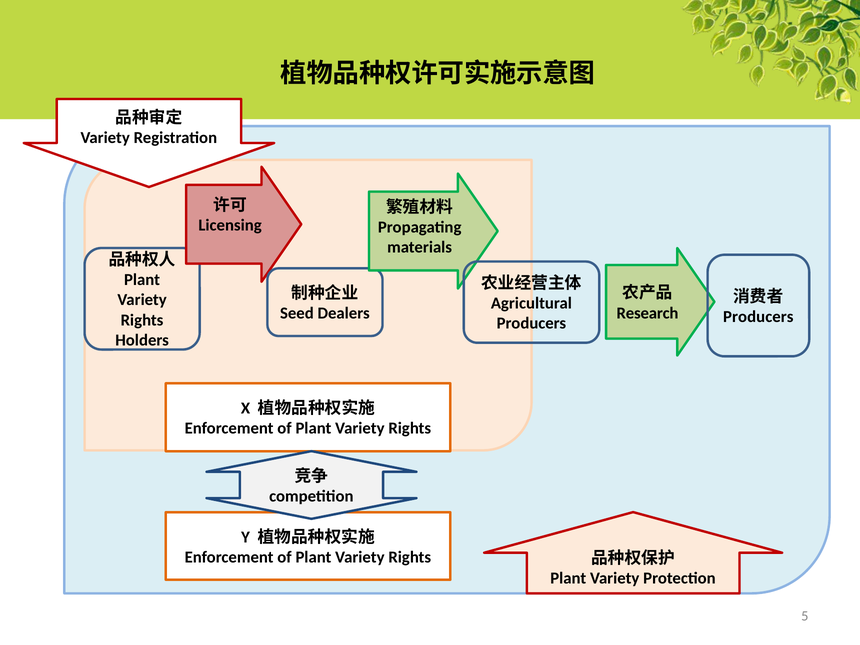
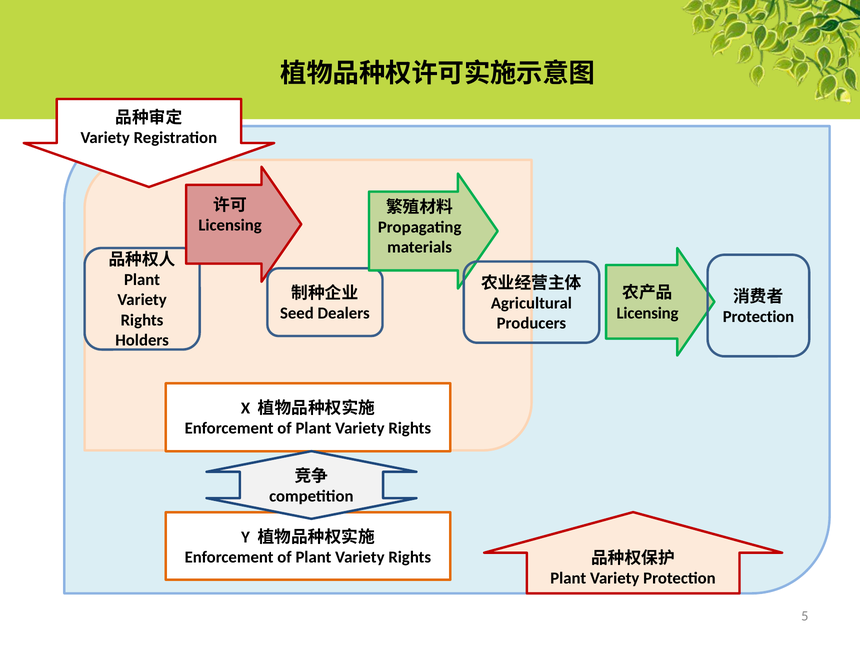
Research: Research -> Licensing (648, 313)
Producers: Producers -> Protection (758, 317)
